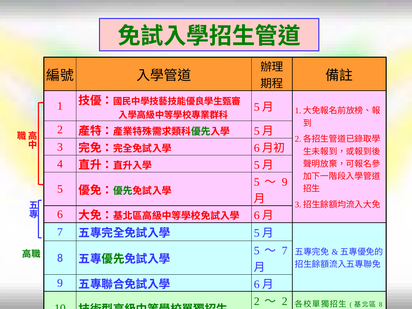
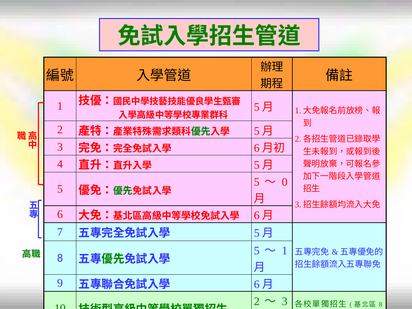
9: 9 -> 0 (285, 182)
7: 7 -> 1 (285, 251)
2: 2 -> 3 (285, 301)
